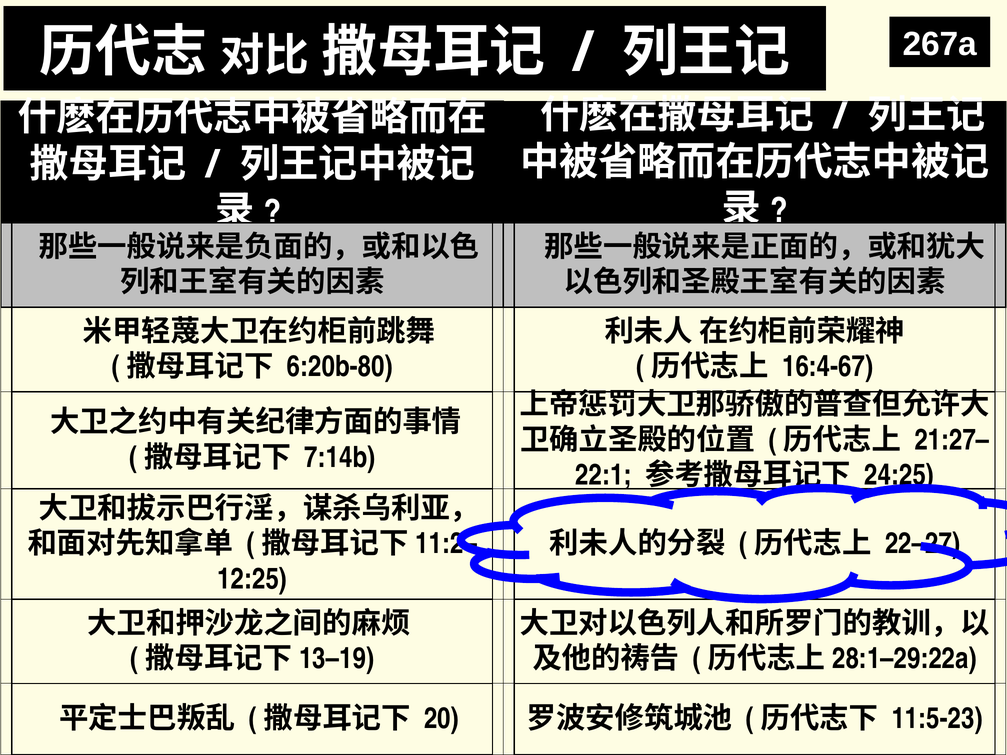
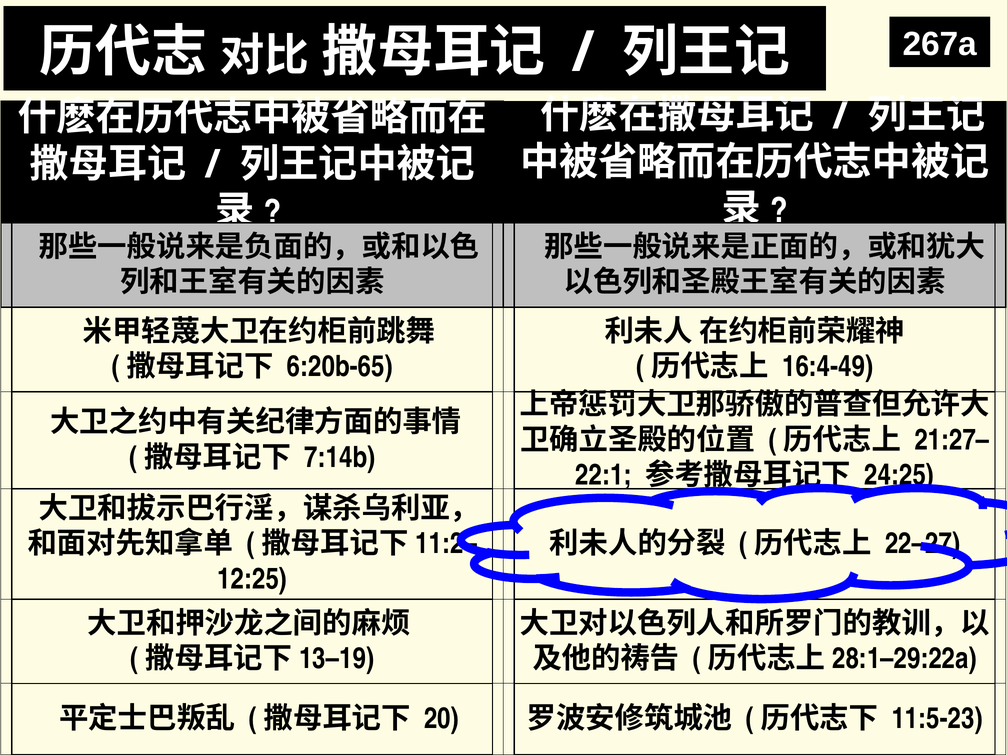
6:20b-80: 6:20b-80 -> 6:20b-65 (340, 367)
16:4-67: 16:4-67 -> 16:4-49 (828, 367)
